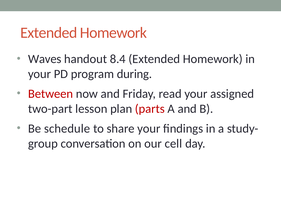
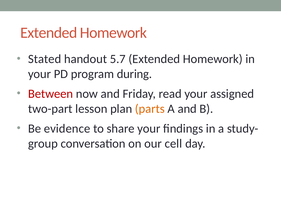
Waves: Waves -> Stated (45, 59)
8.4: 8.4 -> 5.7 (118, 59)
parts colour: red -> orange (150, 109)
schedule: schedule -> evidence (67, 128)
